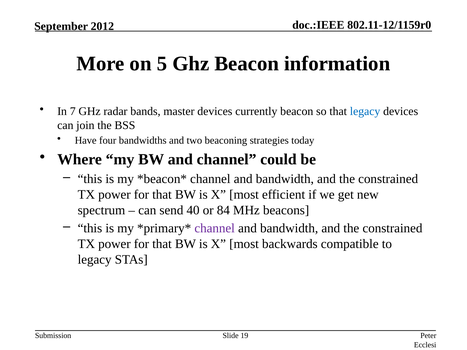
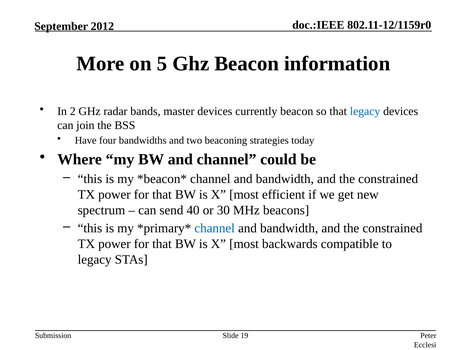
7: 7 -> 2 (73, 111)
84: 84 -> 30 (223, 210)
channel colour: purple -> blue (215, 228)
